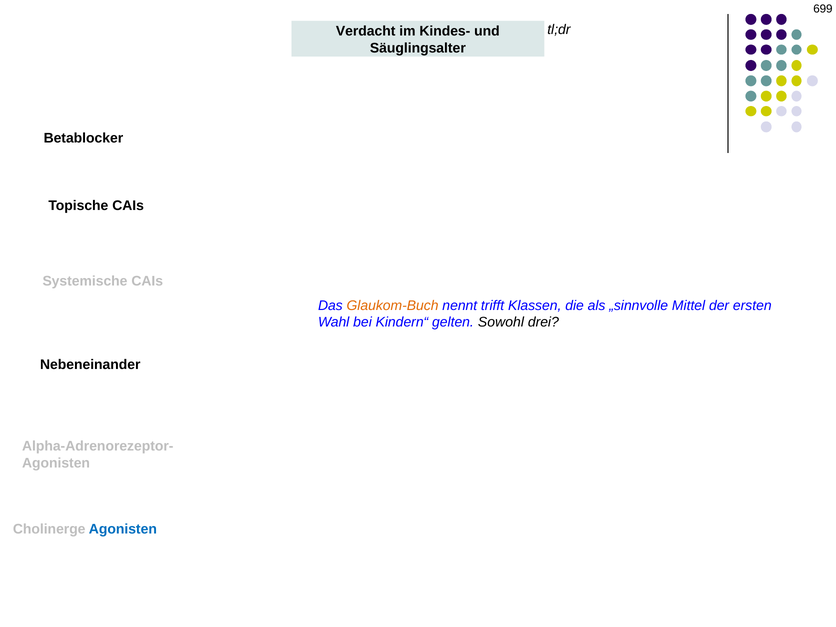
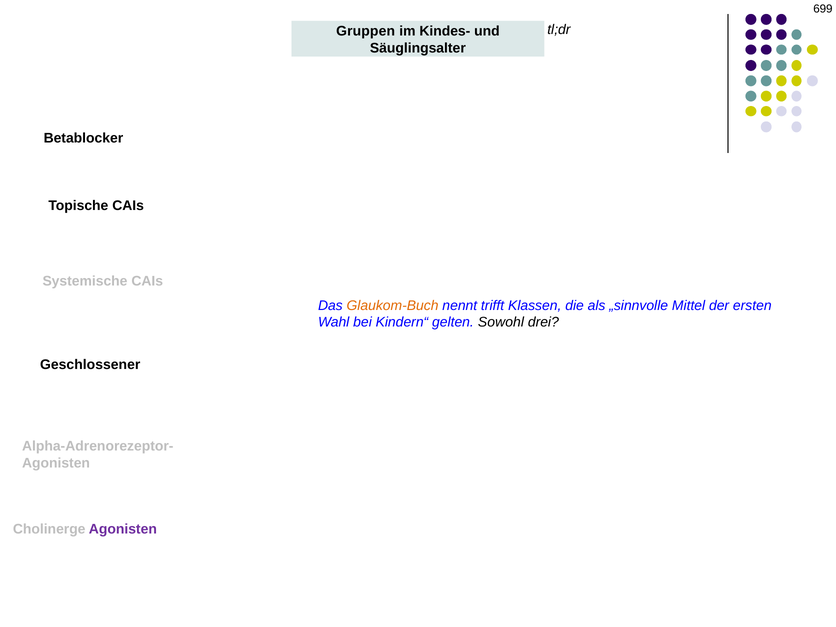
Verdacht: Verdacht -> Gruppen (366, 31)
Nebeneinander: Nebeneinander -> Geschlossener (90, 365)
Agonisten colour: blue -> purple (123, 529)
